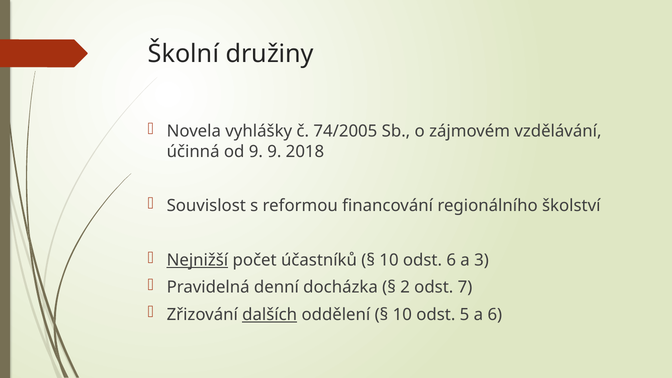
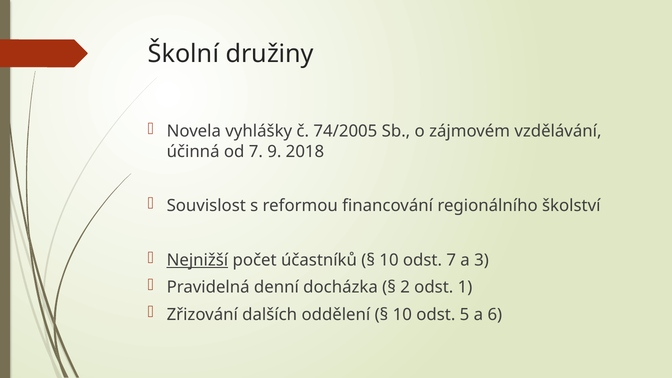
od 9: 9 -> 7 (256, 152)
odst 6: 6 -> 7 (451, 260)
7: 7 -> 1 (465, 287)
dalších underline: present -> none (270, 315)
